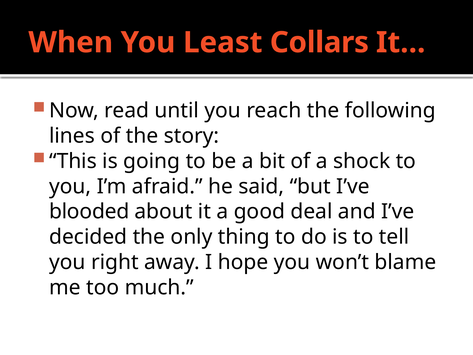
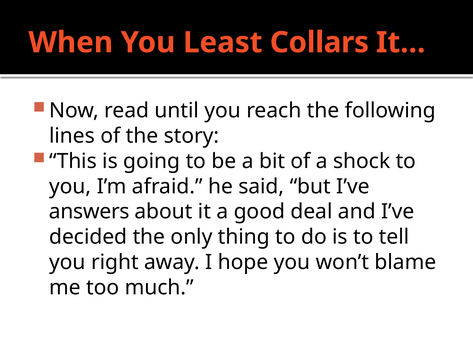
blooded: blooded -> answers (89, 212)
